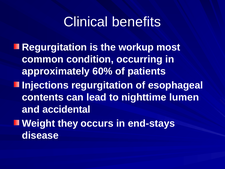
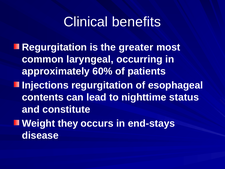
workup: workup -> greater (136, 47)
condition: condition -> laryngeal (90, 59)
lumen: lumen -> status (184, 97)
accidental: accidental -> constitute (66, 109)
